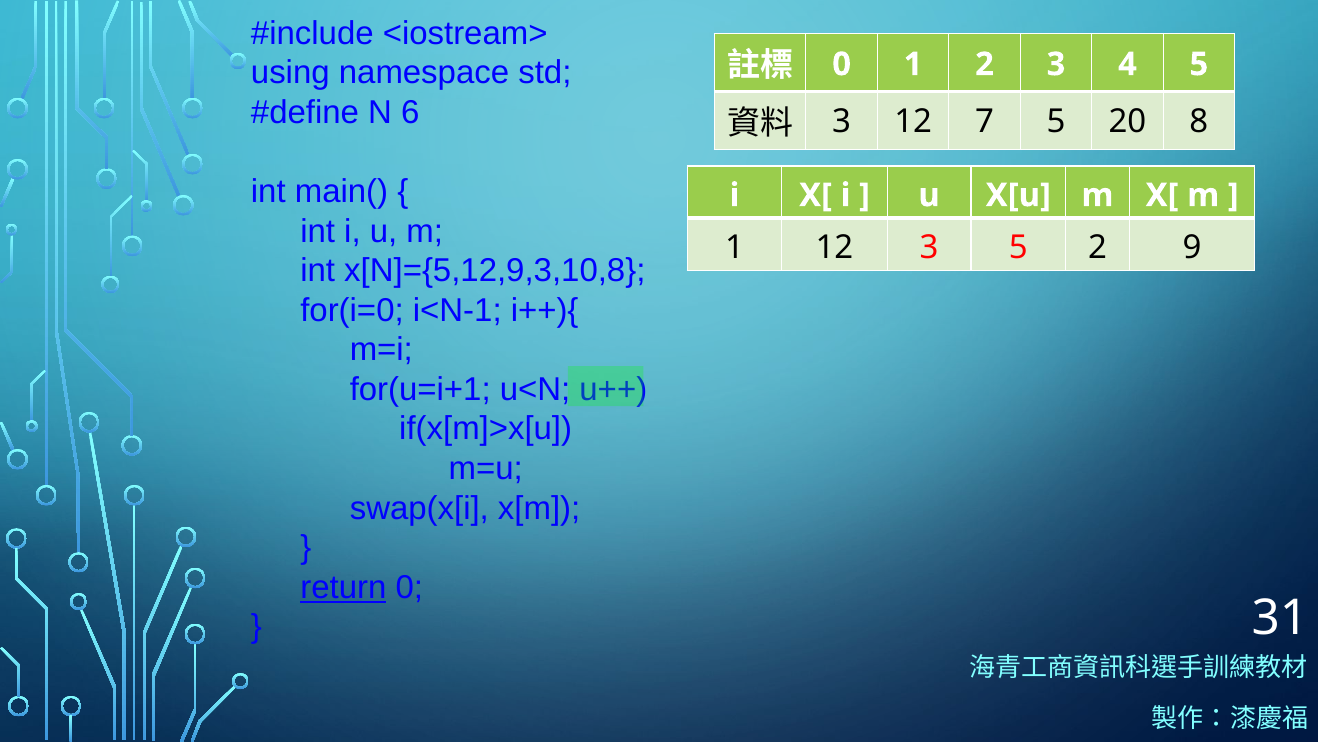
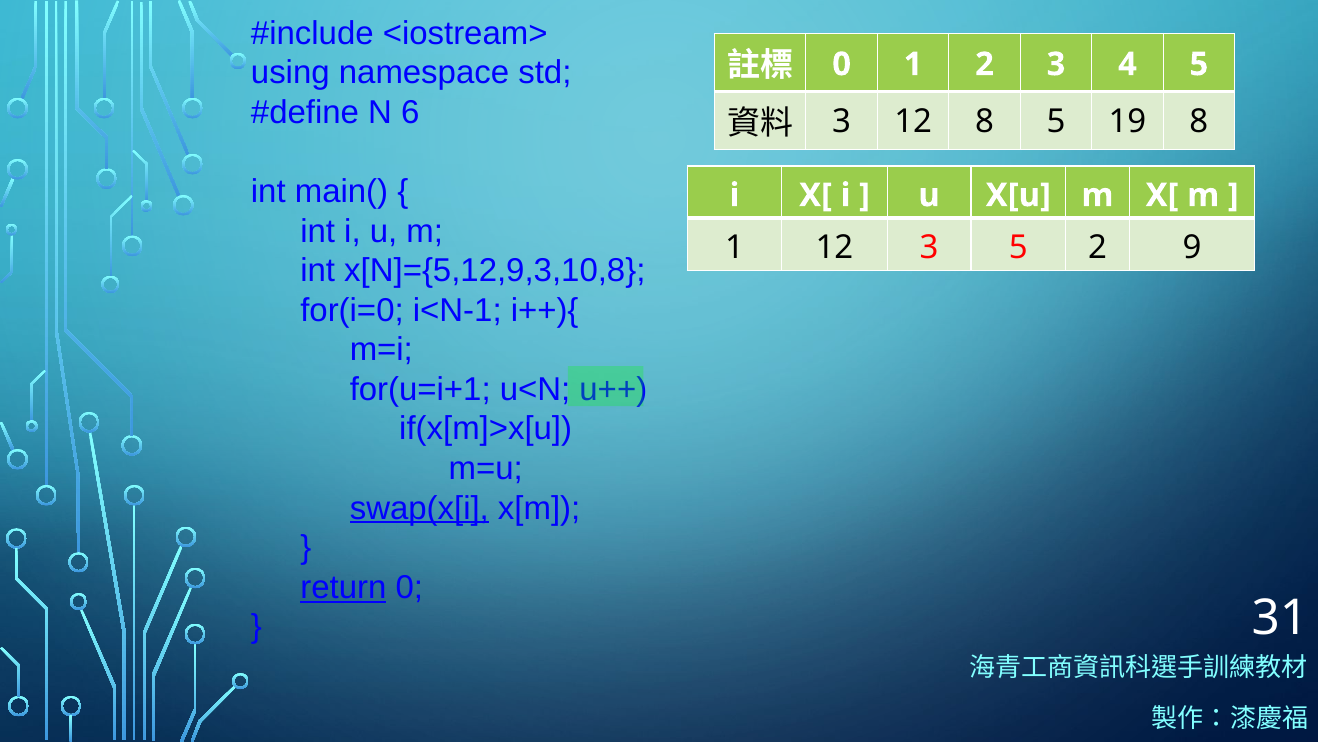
12 7: 7 -> 8 (985, 122)
20: 20 -> 19 (1127, 122)
swap(x[i underline: none -> present (419, 508)
